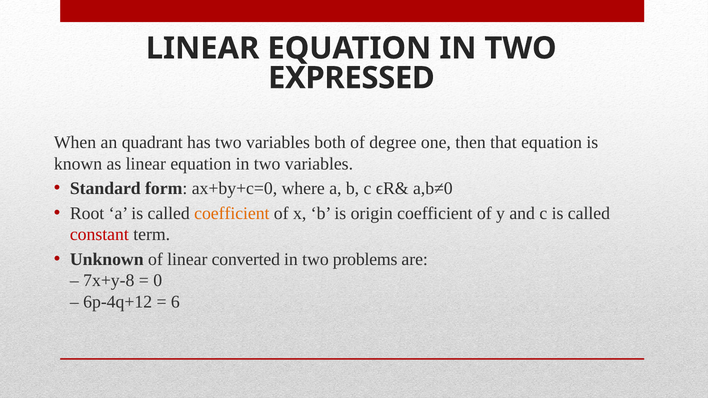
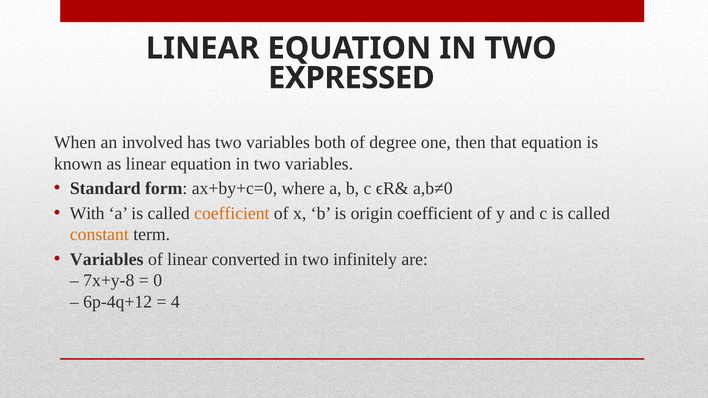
quadrant: quadrant -> involved (152, 143)
Root: Root -> With (87, 213)
constant colour: red -> orange (99, 235)
Unknown: Unknown -> Variables (107, 259)
problems: problems -> infinitely (365, 259)
6: 6 -> 4 (175, 302)
